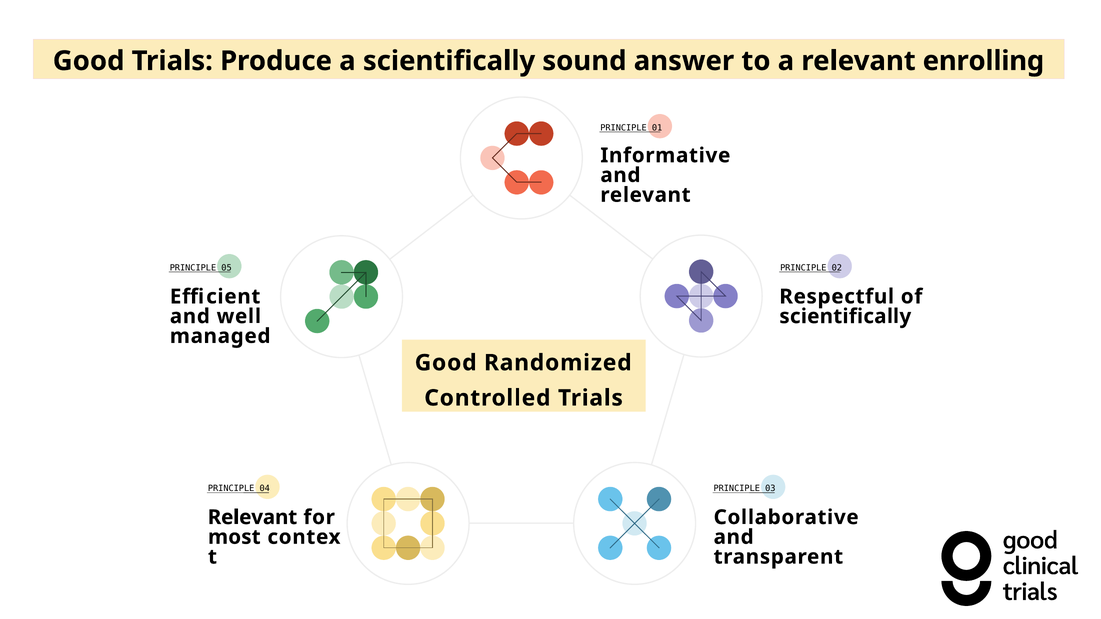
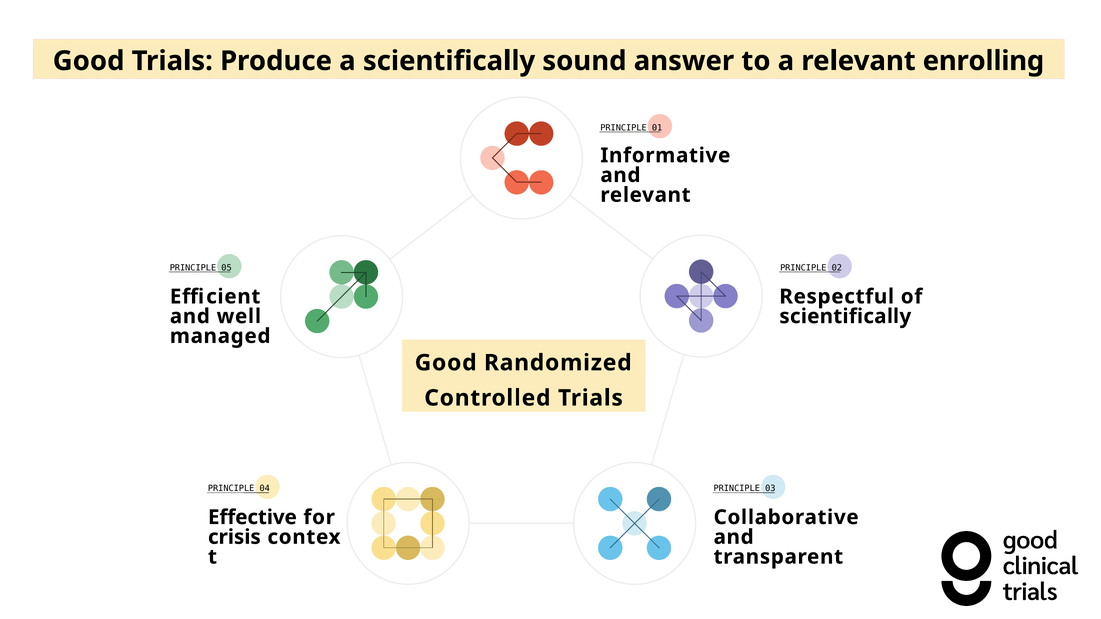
Relevant: Relevant -> Effective (252, 518)
most: most -> crisis (234, 537)
